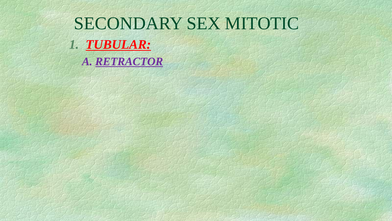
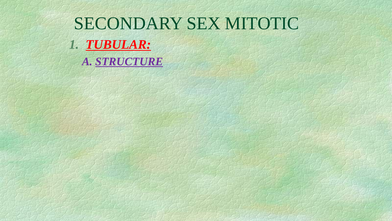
RETRACTOR: RETRACTOR -> STRUCTURE (129, 61)
